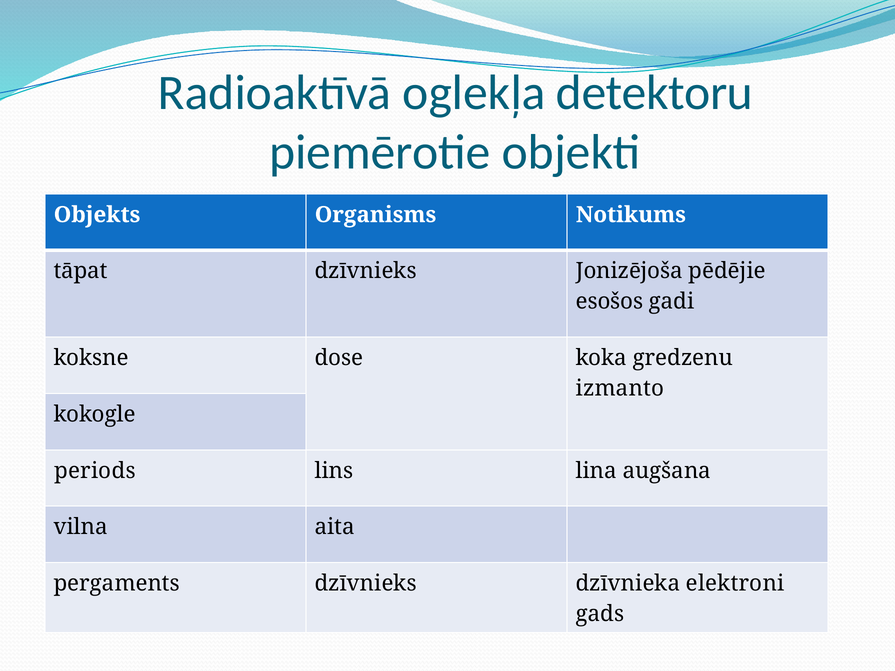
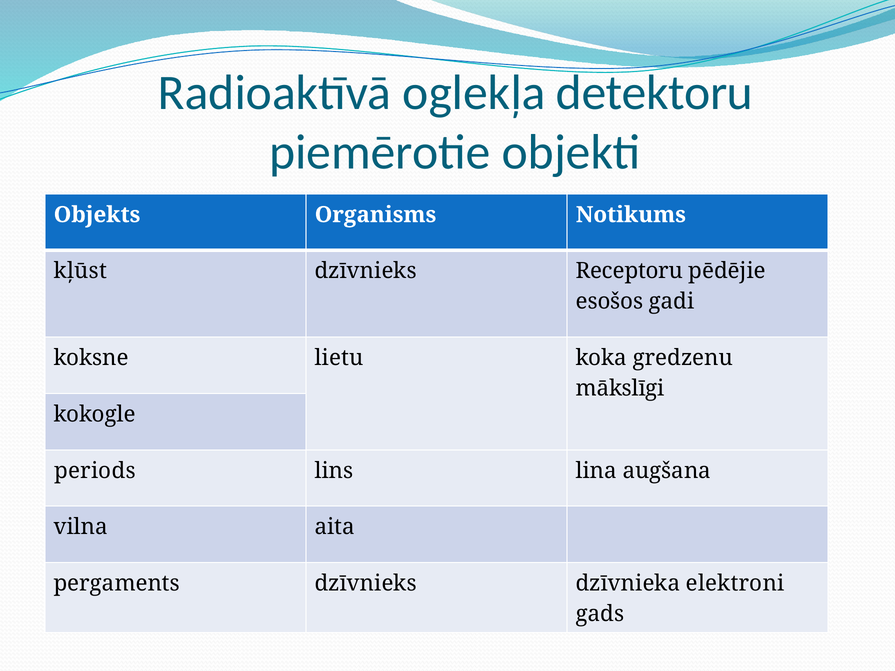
tāpat: tāpat -> kļūst (81, 271)
Jonizējoša: Jonizējoša -> Receptoru (629, 271)
dose: dose -> lietu (339, 358)
izmanto: izmanto -> mākslīgi (620, 389)
